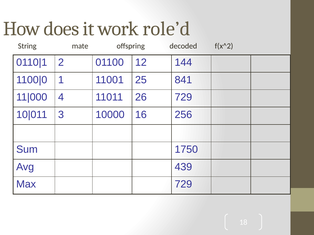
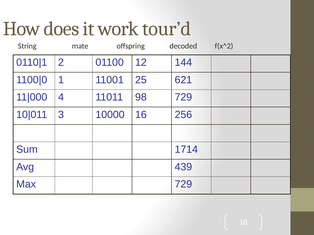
role’d: role’d -> tour’d (167, 29)
841: 841 -> 621 (183, 80)
26: 26 -> 98 (141, 97)
1750: 1750 -> 1714 (186, 150)
